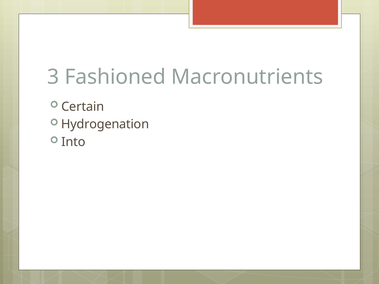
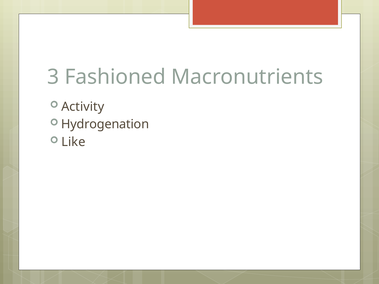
Certain: Certain -> Activity (83, 107)
Into: Into -> Like (73, 142)
